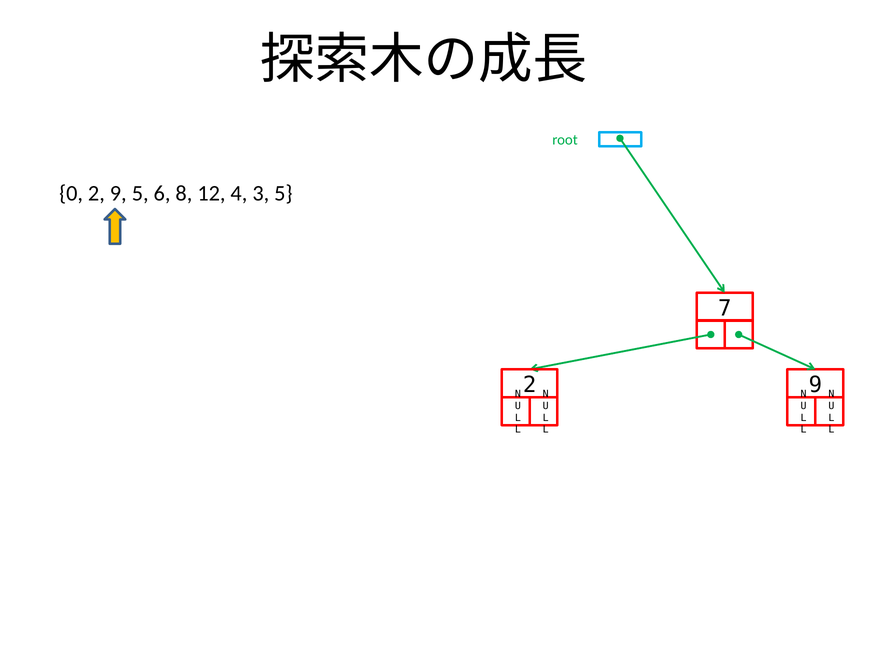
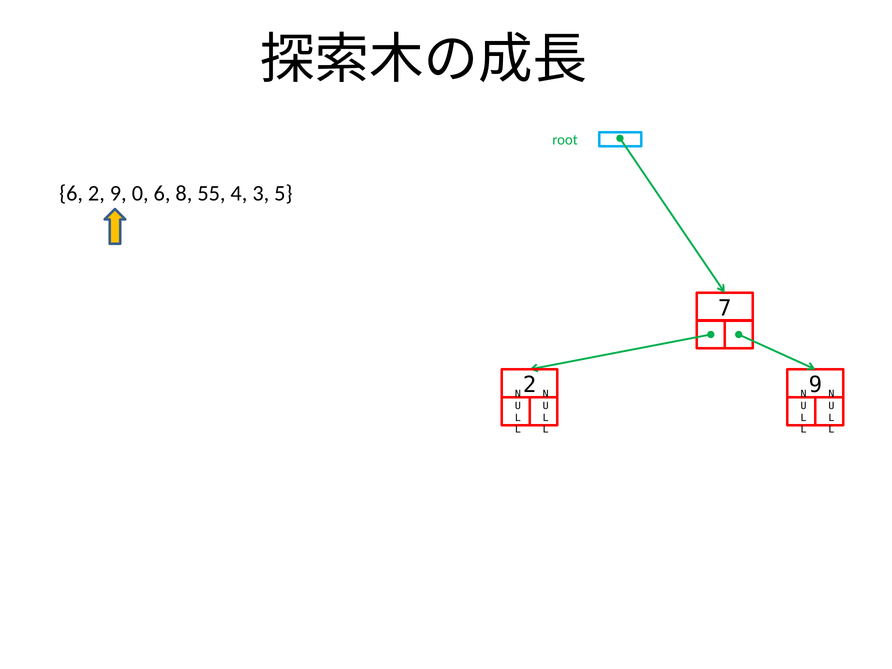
0: 0 -> 6 (71, 194)
9 5: 5 -> 0 (140, 194)
12: 12 -> 55 (211, 194)
